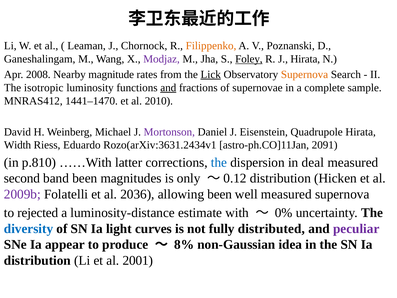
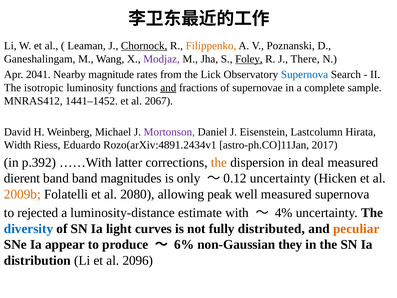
Chornock underline: none -> present (144, 46)
J Hirata: Hirata -> There (305, 59)
2008: 2008 -> 2041 (38, 74)
Lick underline: present -> none (211, 74)
Supernova colour: orange -> blue (305, 74)
1441–1470: 1441–1470 -> 1441–1452 (92, 101)
2010: 2010 -> 2067 (159, 101)
Quadrupole: Quadrupole -> Lastcolumn (317, 132)
Rozo(arXiv:3631.2434v1: Rozo(arXiv:3631.2434v1 -> Rozo(arXiv:4891.2434v1 (160, 145)
2091: 2091 -> 2017 (325, 145)
p.810: p.810 -> p.392 (39, 162)
the colour: blue -> orange (219, 162)
second: second -> dierent (22, 178)
band been: been -> band (85, 178)
～0.12 distribution: distribution -> uncertainty (280, 178)
2009b colour: purple -> orange (22, 194)
2036: 2036 -> 2080 (137, 194)
allowing been: been -> peak (220, 194)
0%: 0% -> 4% (284, 213)
peculiar colour: purple -> orange (356, 229)
8%: 8% -> 6% (184, 244)
idea: idea -> they (290, 244)
2001: 2001 -> 2096 (138, 260)
